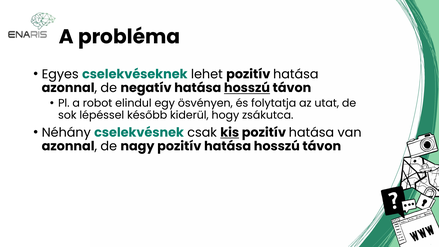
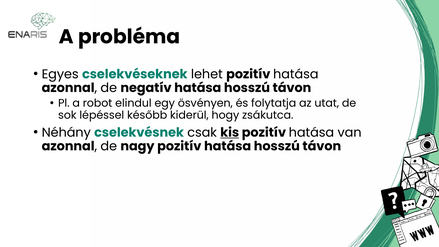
hosszú underline: present -> none (247, 88)
